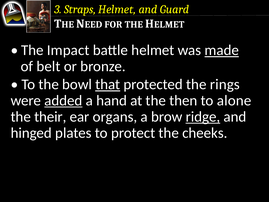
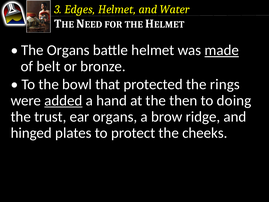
Straps: Straps -> Edges (80, 9)
Guard: Guard -> Water (175, 9)
The Impact: Impact -> Organs (68, 50)
that underline: present -> none (108, 84)
alone: alone -> doing (234, 100)
their: their -> trust (50, 117)
ridge underline: present -> none (203, 117)
